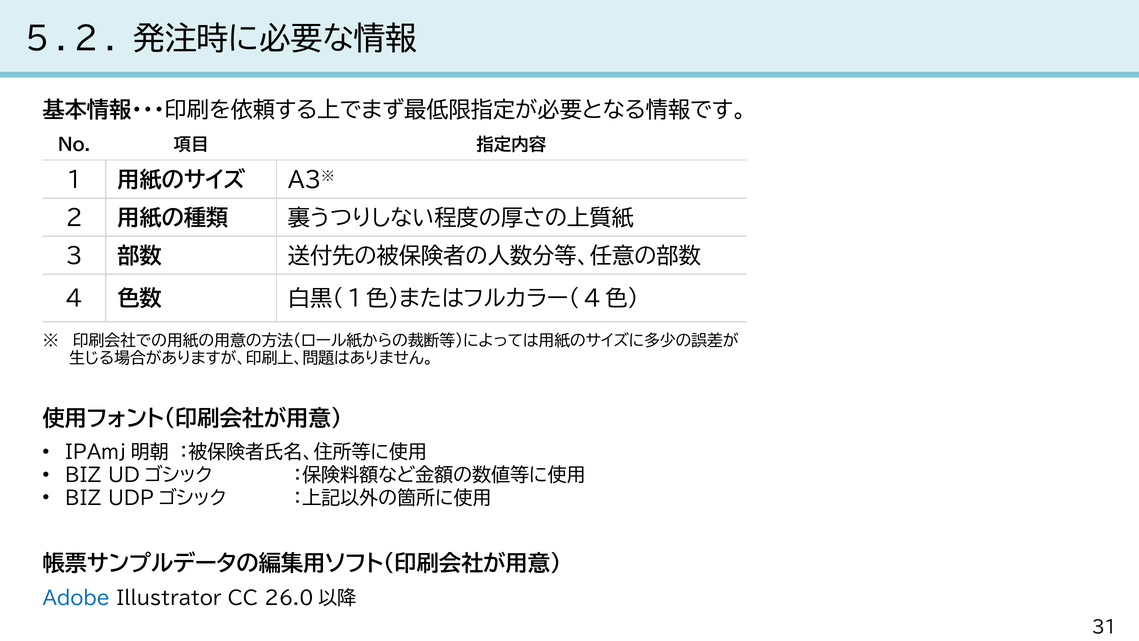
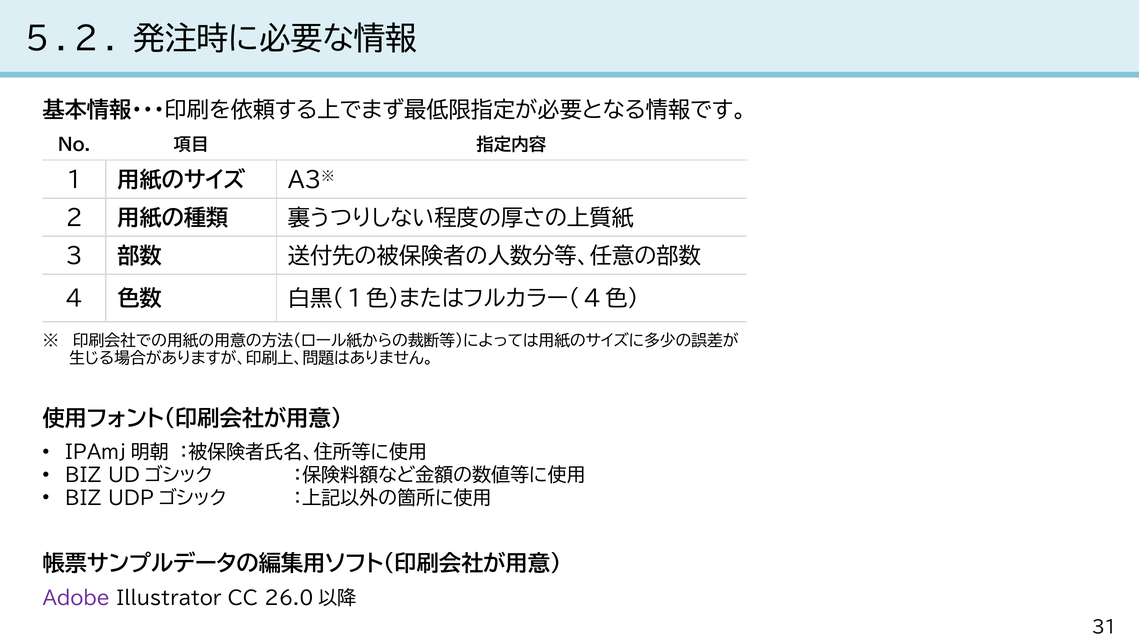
Adobe colour: blue -> purple (76, 598)
